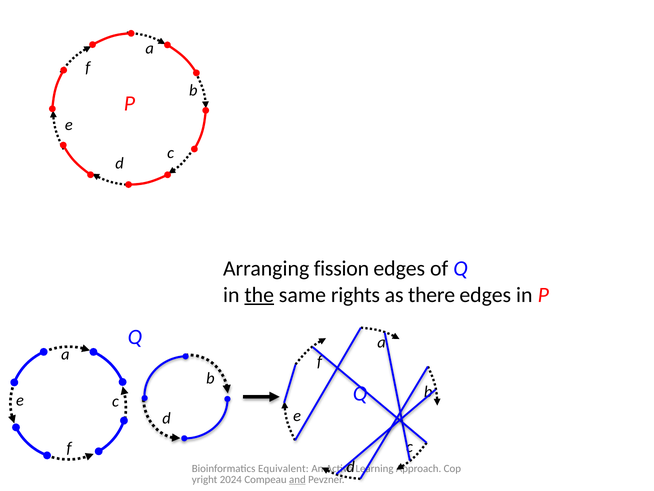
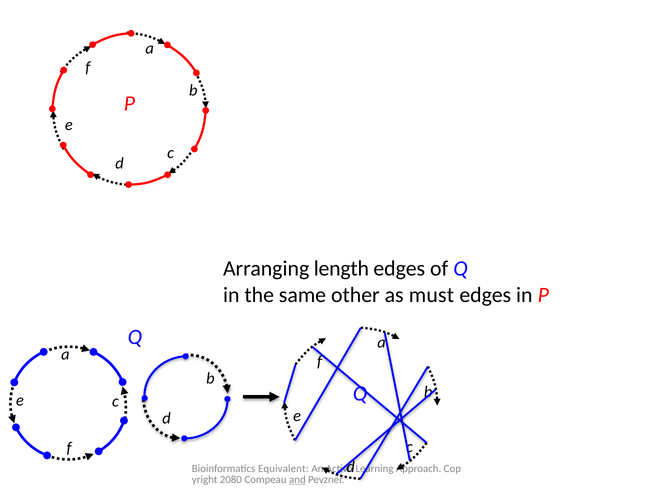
fission: fission -> length (341, 269)
the underline: present -> none (259, 295)
rights: rights -> other (355, 295)
there: there -> must (431, 295)
2024: 2024 -> 2080 (231, 479)
